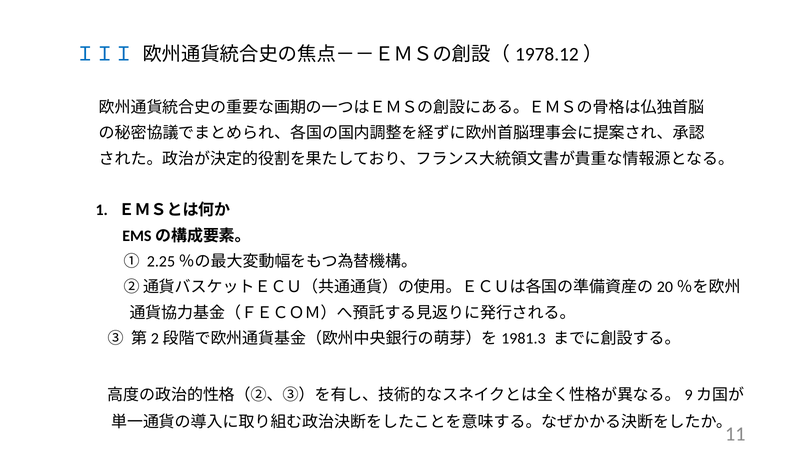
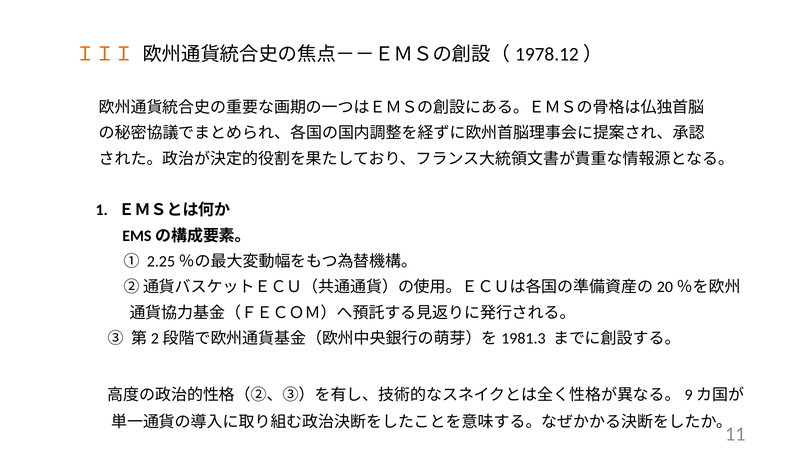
ＩＩＩ colour: blue -> orange (105, 54)
